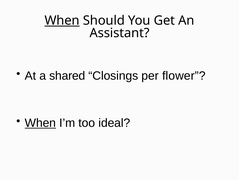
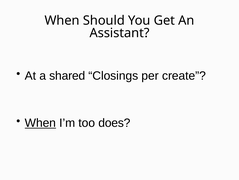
When underline: present -> none (62, 20)
flower: flower -> create (184, 75)
ideal: ideal -> does (114, 123)
